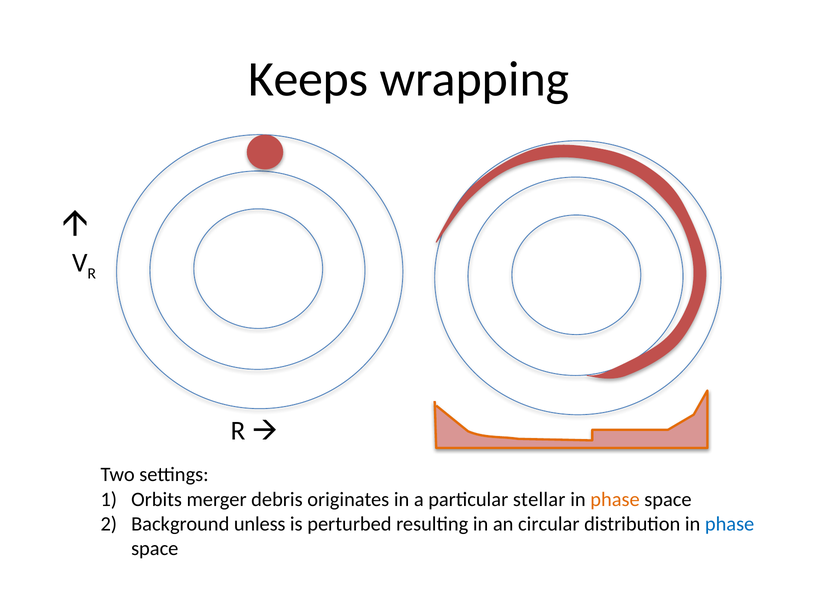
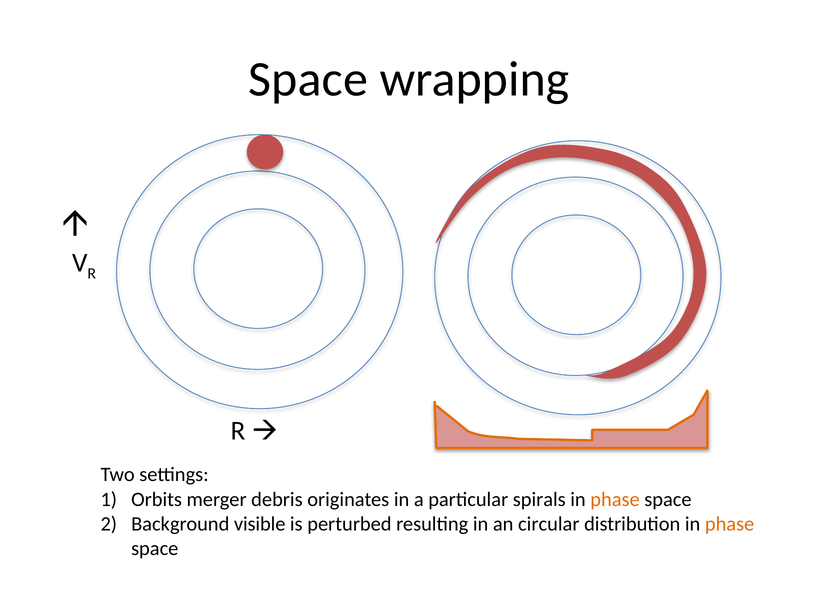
Keeps: Keeps -> Space (308, 79)
stellar: stellar -> spirals (539, 500)
unless: unless -> visible (260, 524)
phase colour: blue -> orange (730, 524)
